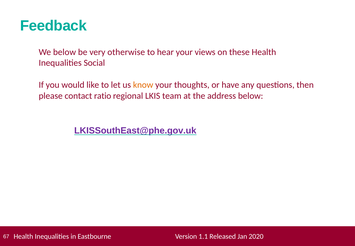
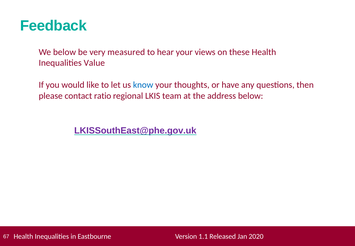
otherwise: otherwise -> measured (126, 52)
Social: Social -> Value (94, 63)
know colour: orange -> blue (143, 85)
